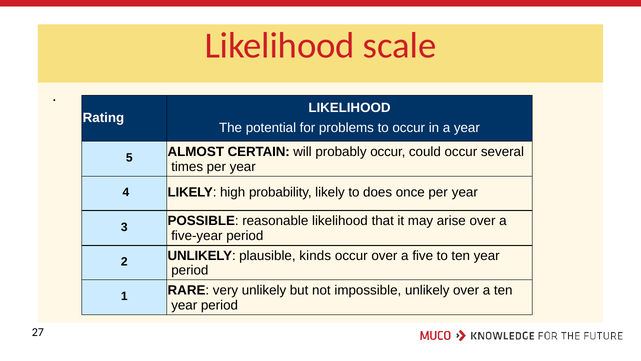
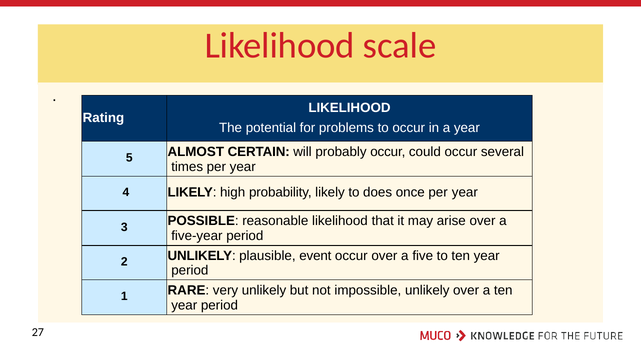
kinds: kinds -> event (315, 255)
